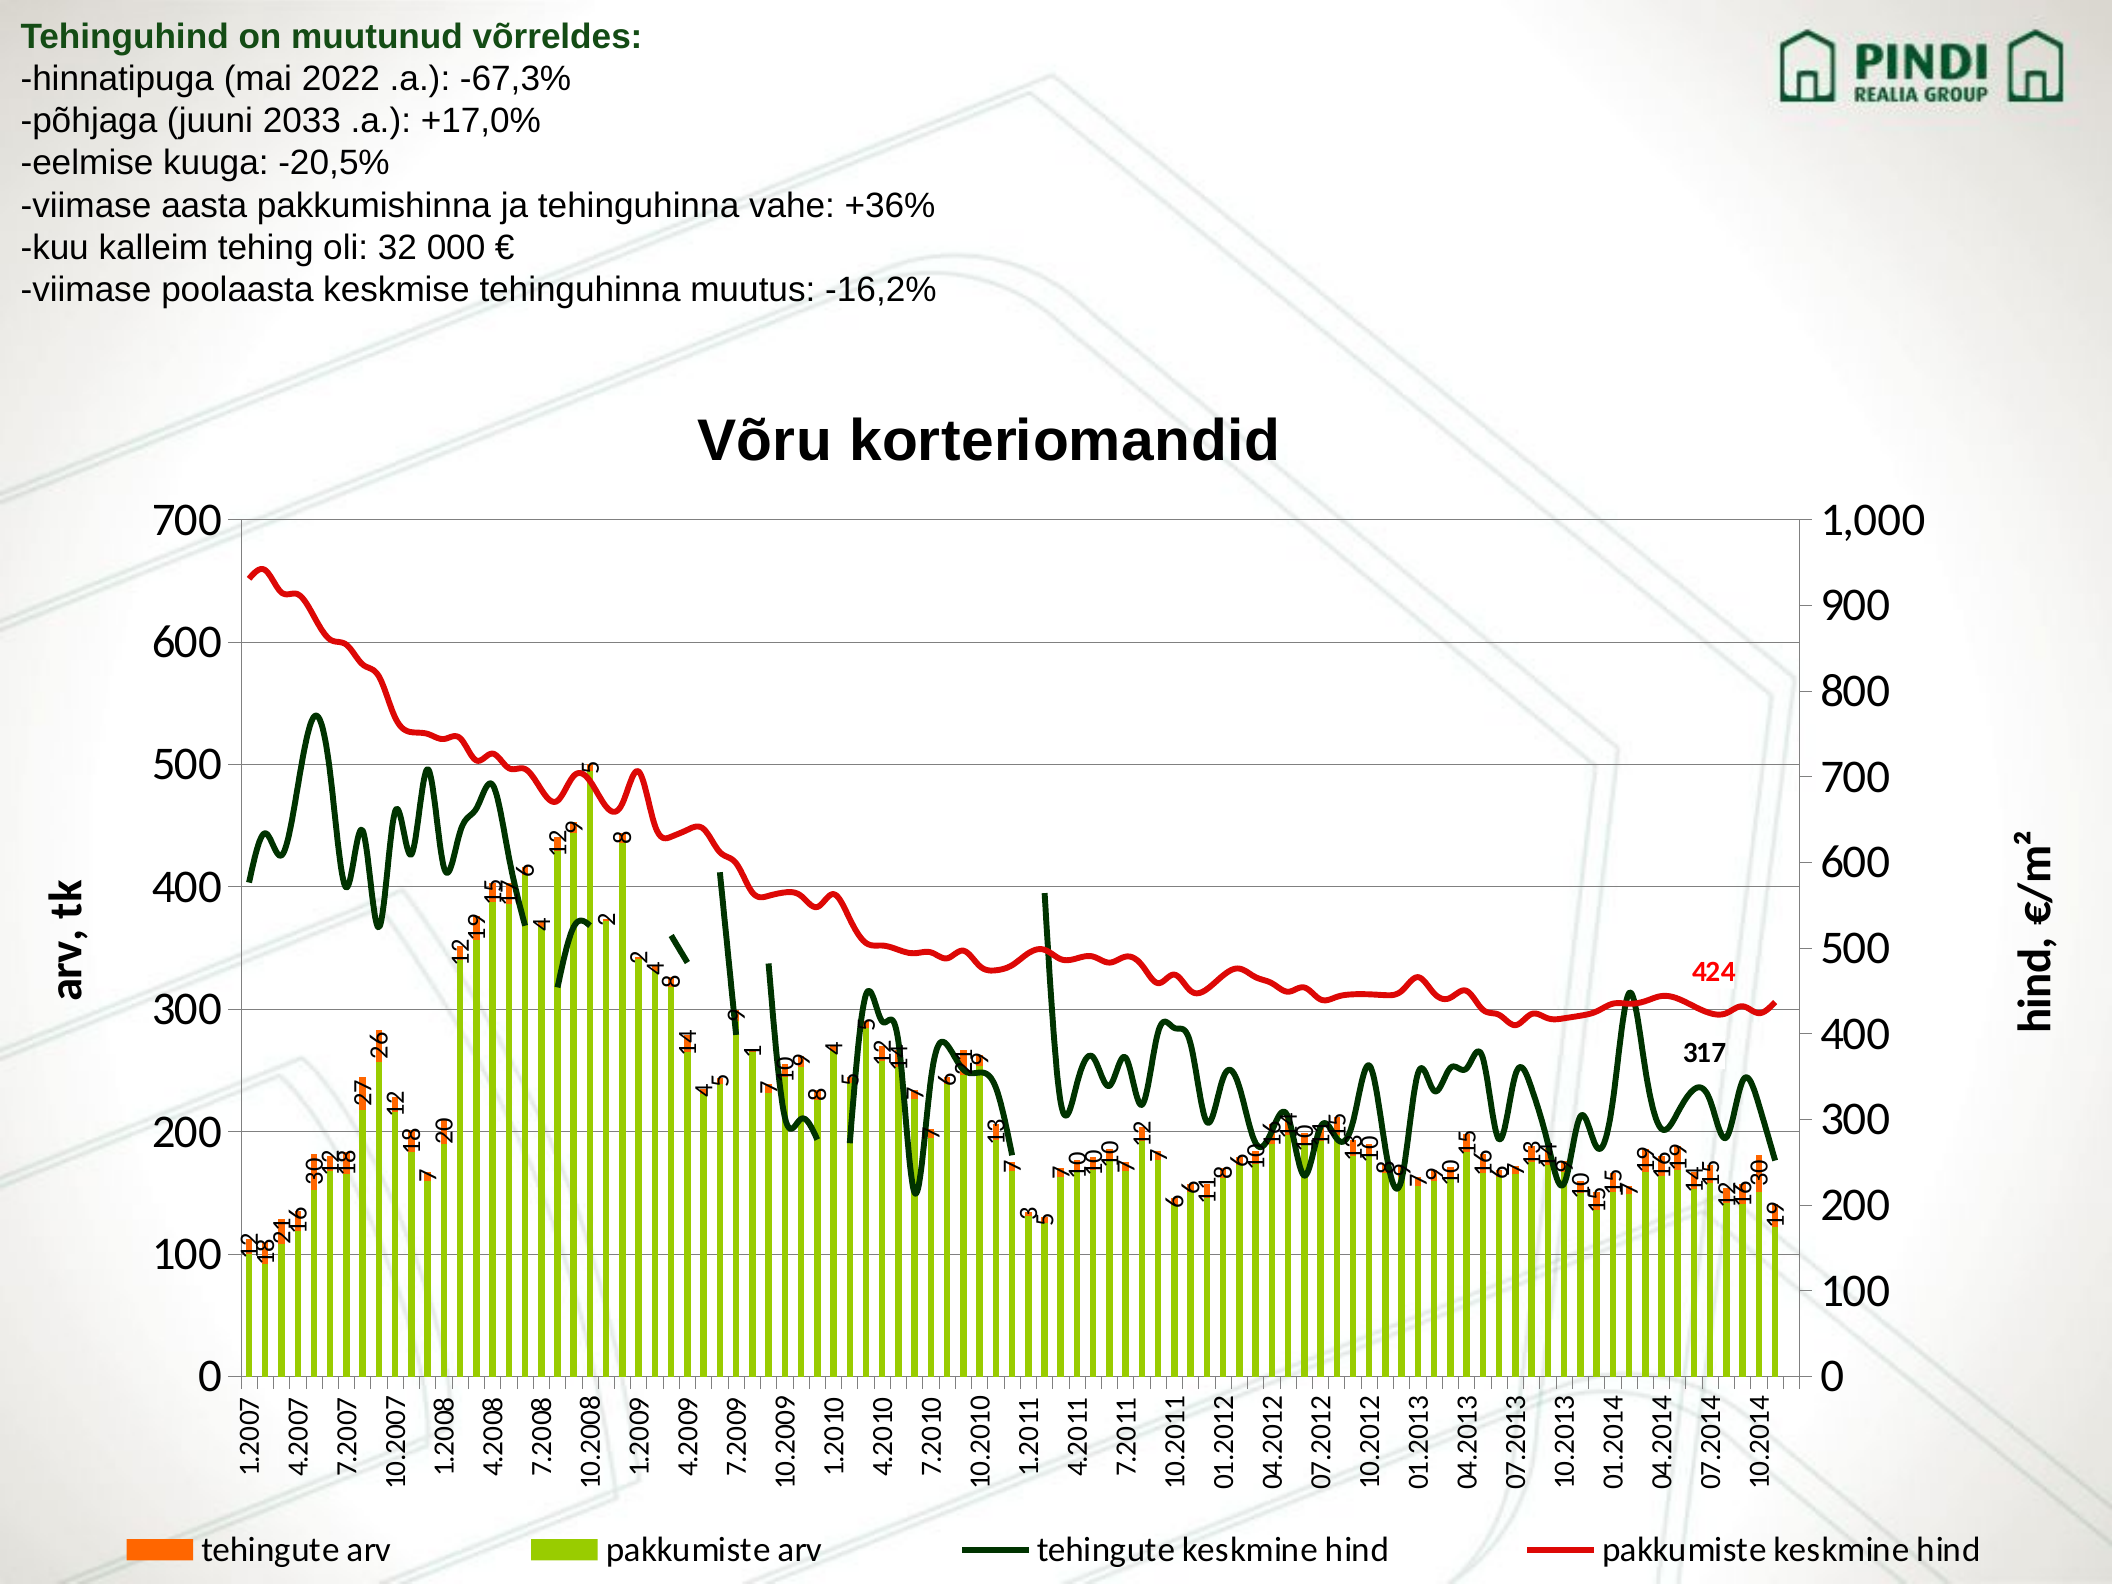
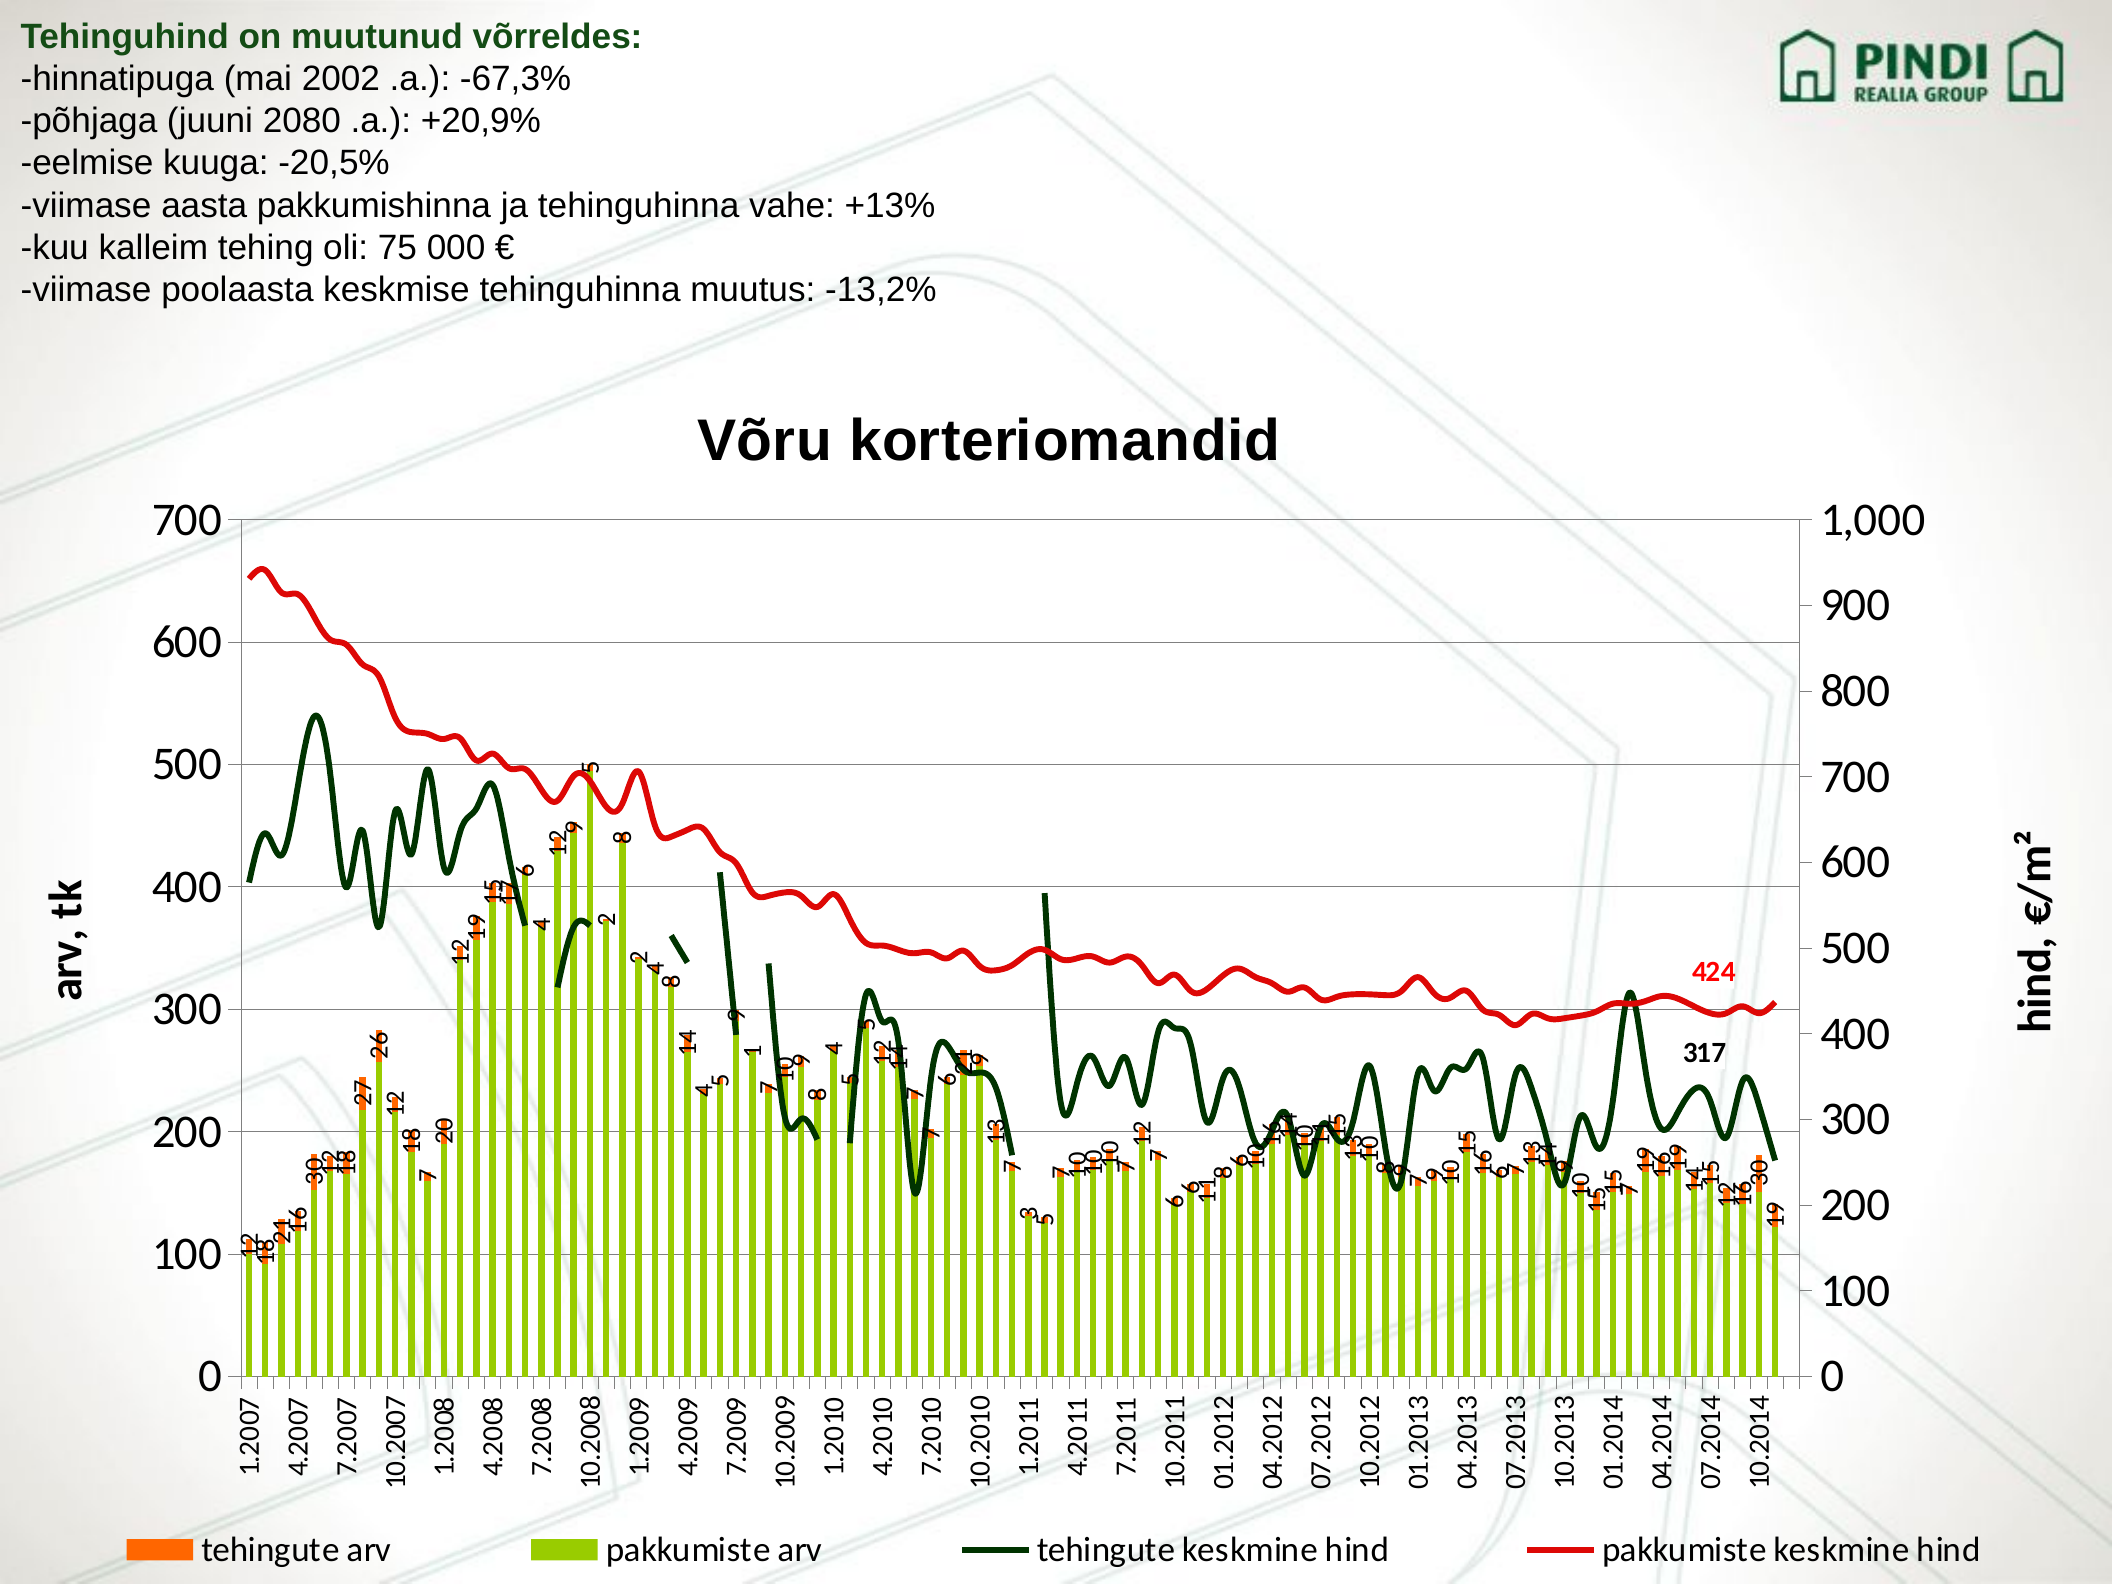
2022: 2022 -> 2002 (341, 79)
2033: 2033 -> 2080 (302, 121)
+17,0%: +17,0% -> +20,9% (481, 121)
+36%: +36% -> +13% (890, 205)
32: 32 -> 75 (397, 248)
-16,2%: -16,2% -> -13,2% (881, 290)
